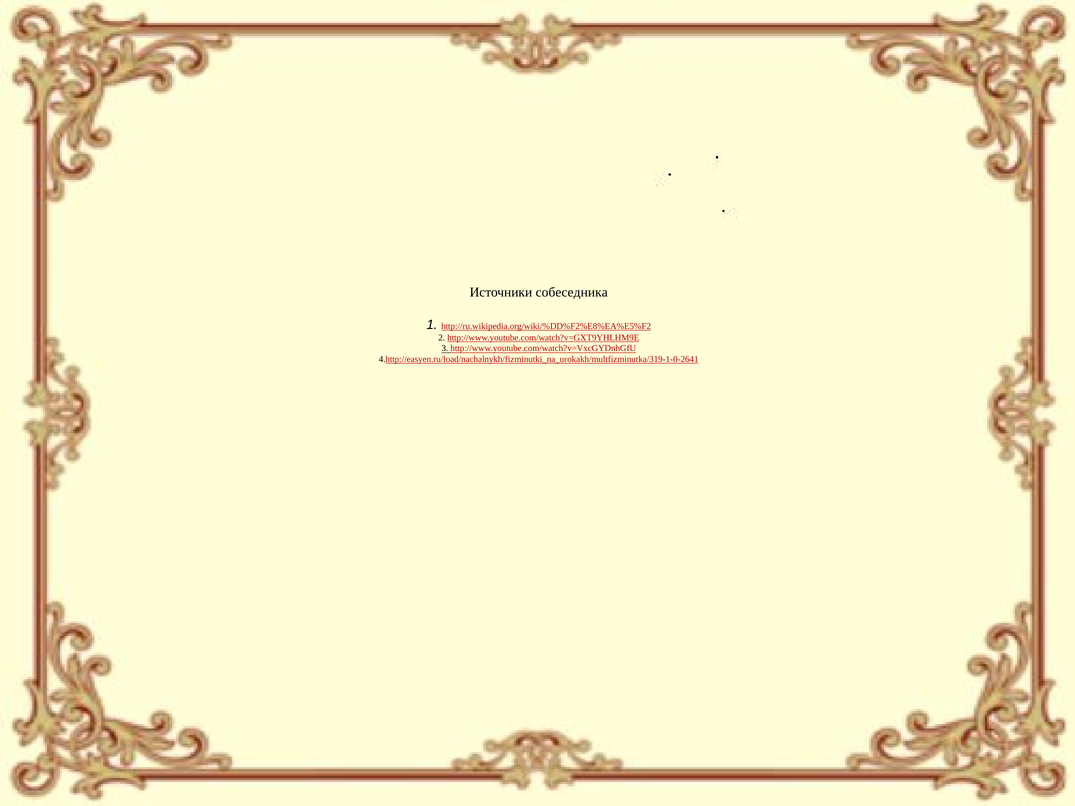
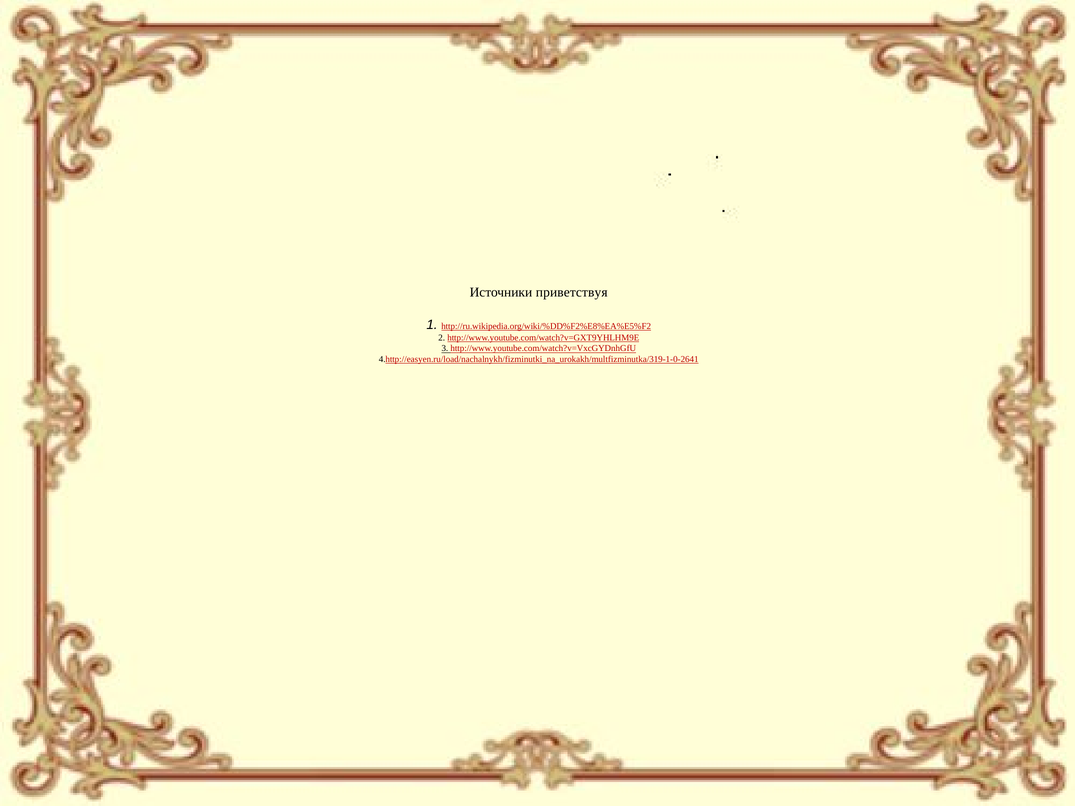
собеседника: собеседника -> приветствуя (572, 292)
